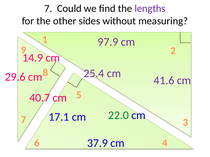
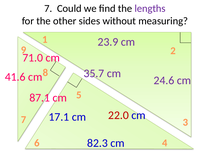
97.9: 97.9 -> 23.9 (108, 42)
14.9: 14.9 -> 71.0 (33, 58)
25.4: 25.4 -> 35.7 (94, 74)
29.6: 29.6 -> 41.6 (15, 77)
41.6: 41.6 -> 24.6 (164, 81)
40.7: 40.7 -> 87.1 (40, 98)
22.0 colour: green -> red (118, 116)
37.9: 37.9 -> 82.3 (97, 144)
